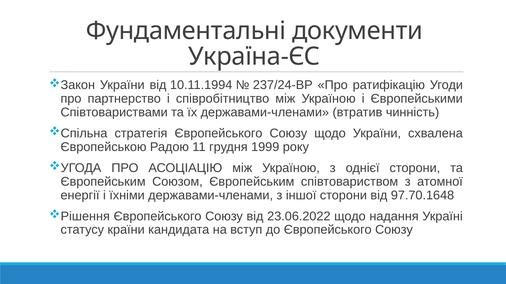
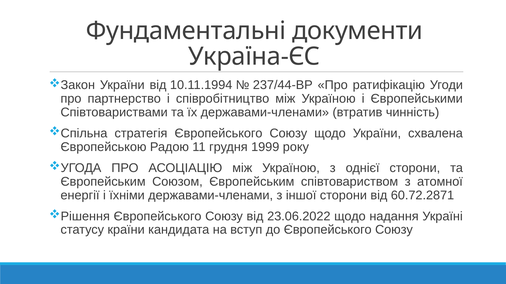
237/24-ВР: 237/24-ВР -> 237/44-ВР (283, 85)
97.70.1648: 97.70.1648 -> 60.72.2871 (423, 196)
